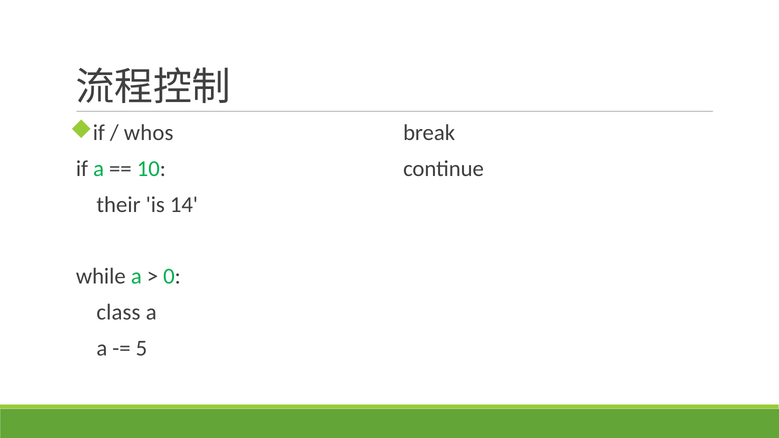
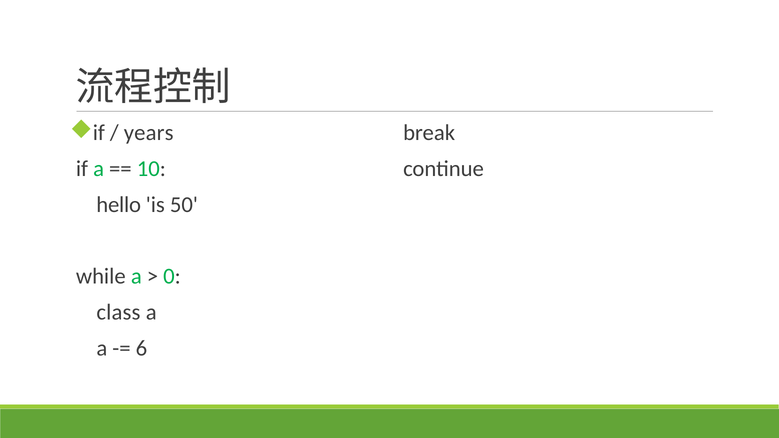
whos: whos -> years (149, 133)
their: their -> hello (119, 205)
14: 14 -> 50 (184, 205)
5: 5 -> 6 (141, 348)
